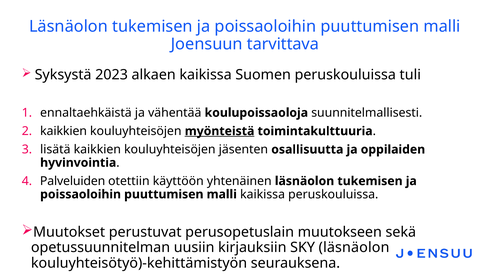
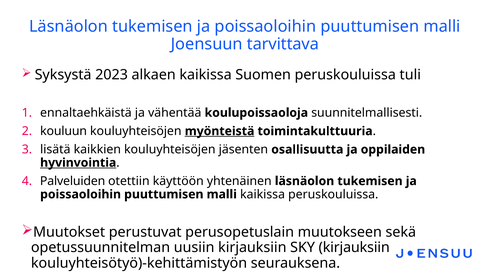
kaikkien: kaikkien -> kouluun (64, 131)
hyvinvointia underline: none -> present (78, 163)
SKY läsnäolon: läsnäolon -> kirjauksiin (354, 247)
